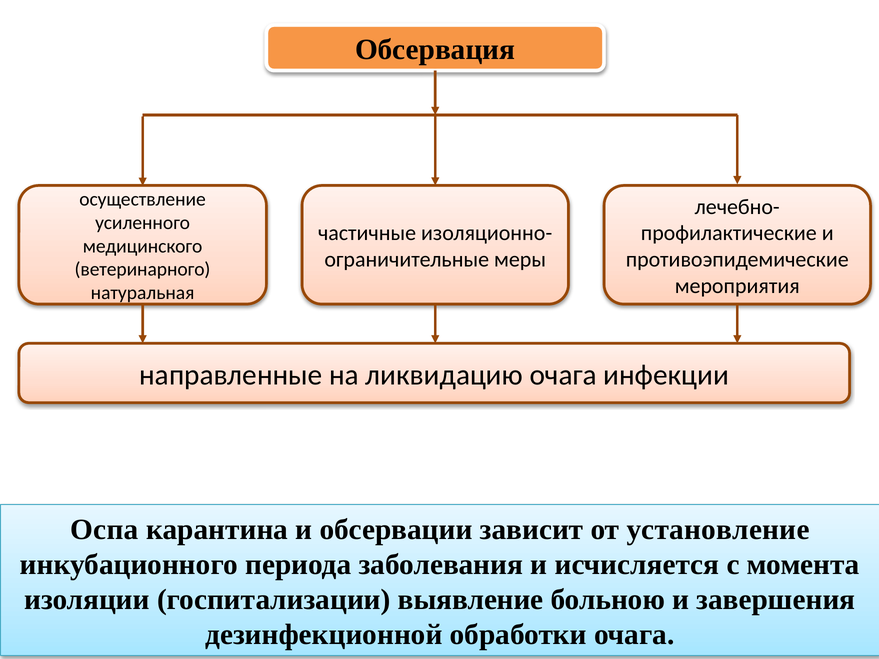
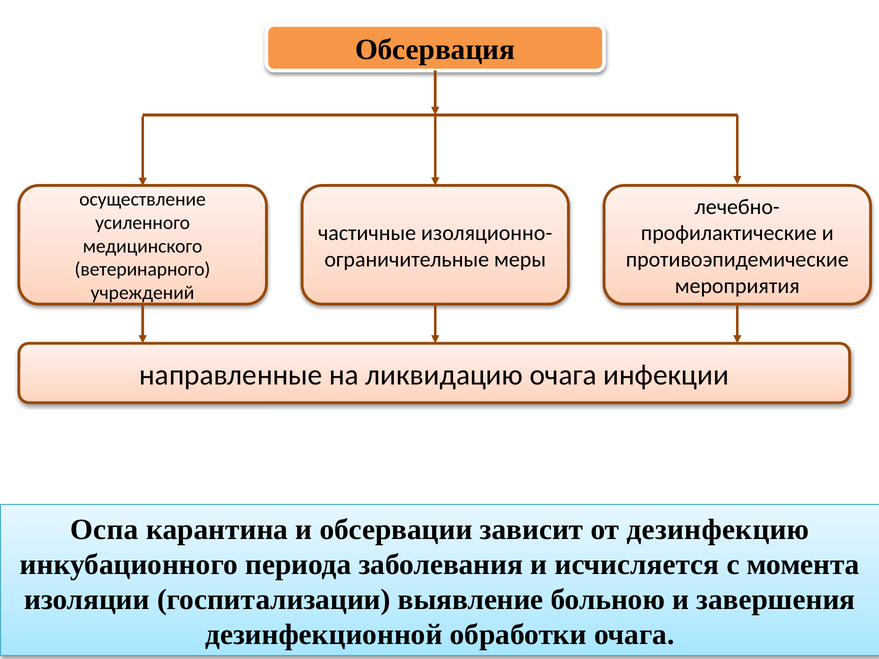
натуральная: натуральная -> учреждений (143, 293)
установление: установление -> дезинфекцию (718, 530)
